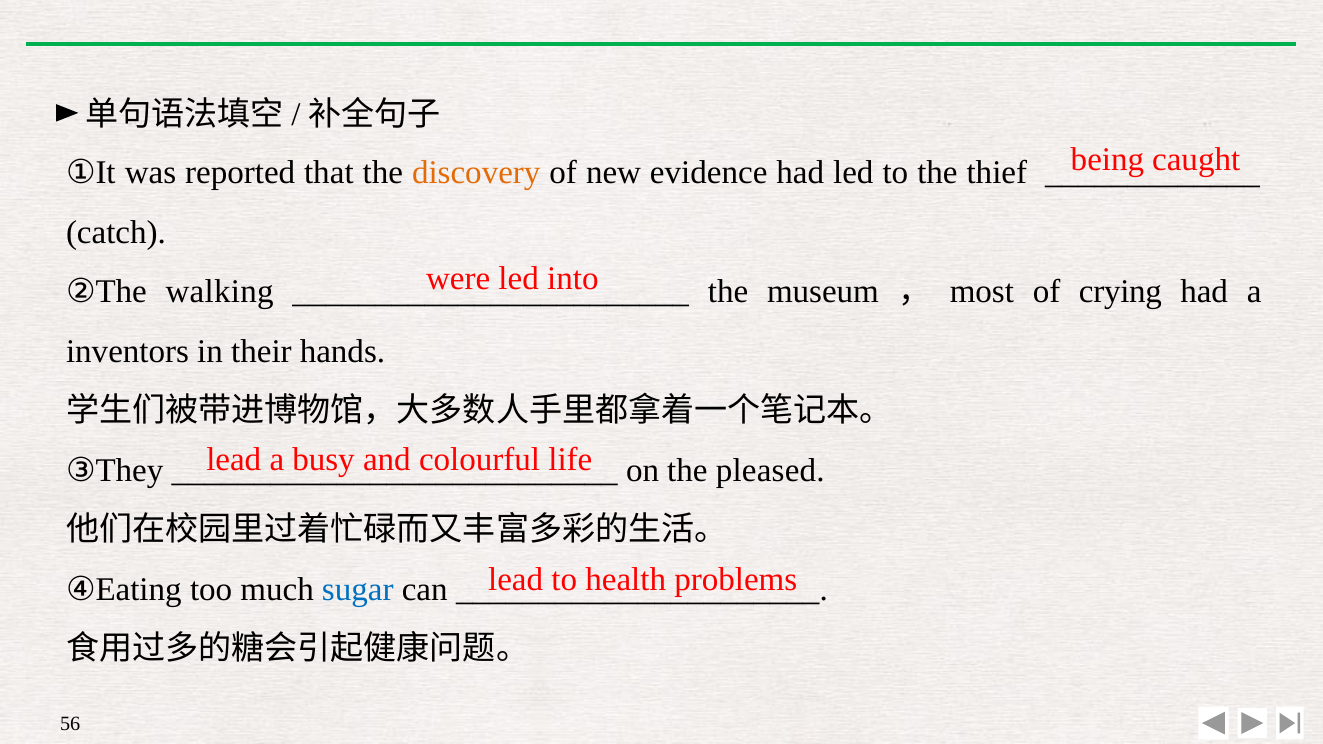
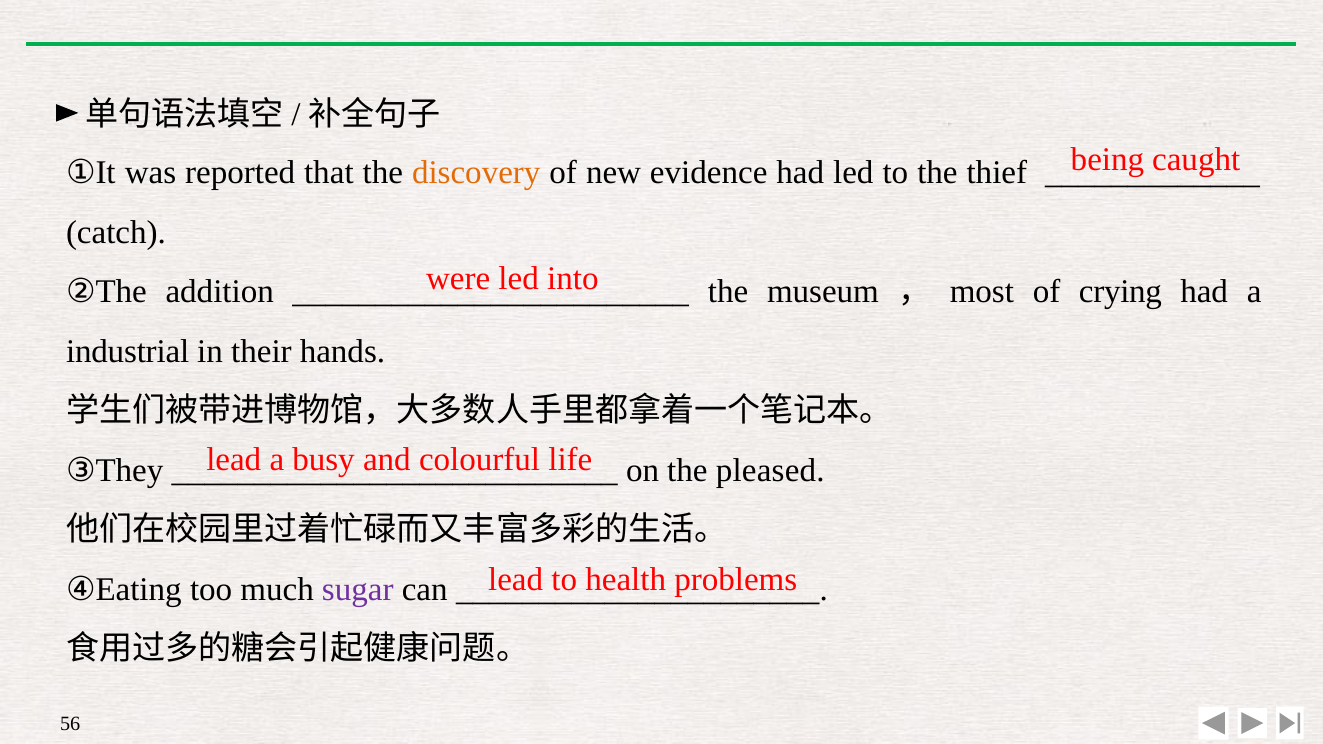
walking: walking -> addition (220, 292)
inventors: inventors -> industrial (128, 352)
sugar colour: blue -> purple (358, 590)
